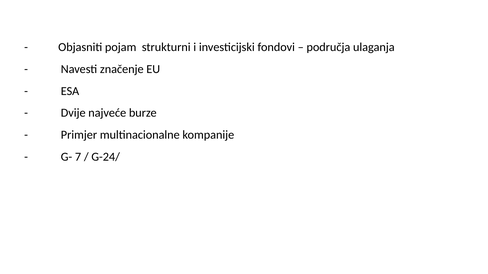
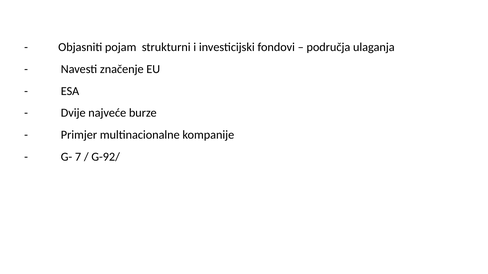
G-24/: G-24/ -> G-92/ (106, 157)
